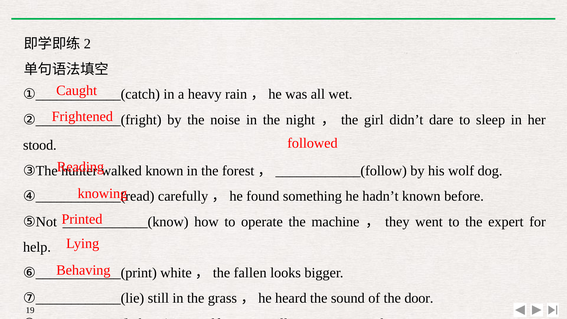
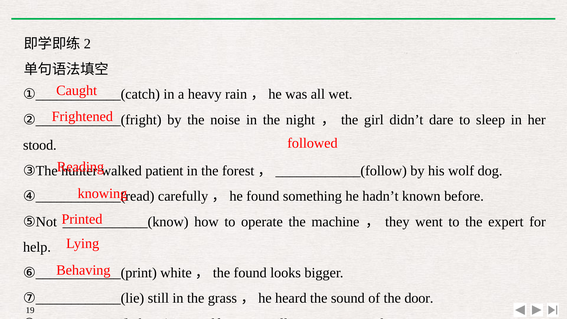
walked known: known -> patient (164, 171)
fallen: fallen -> found (250, 273)
